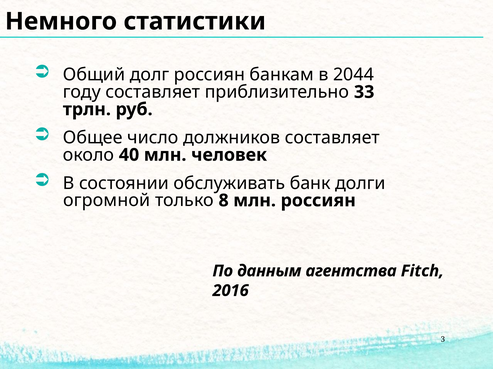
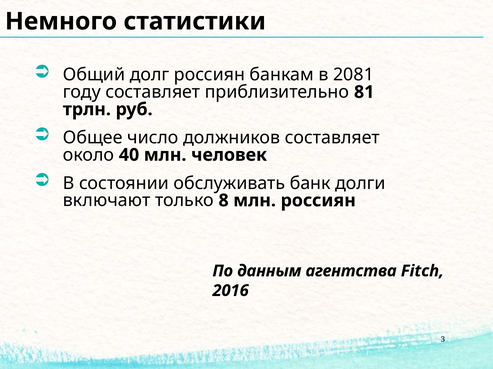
2044: 2044 -> 2081 (353, 75)
33: 33 -> 81 (364, 92)
огромной: огромной -> включают (107, 201)
